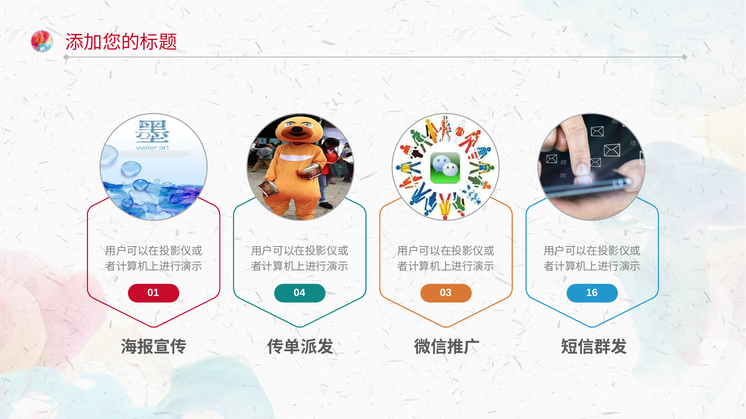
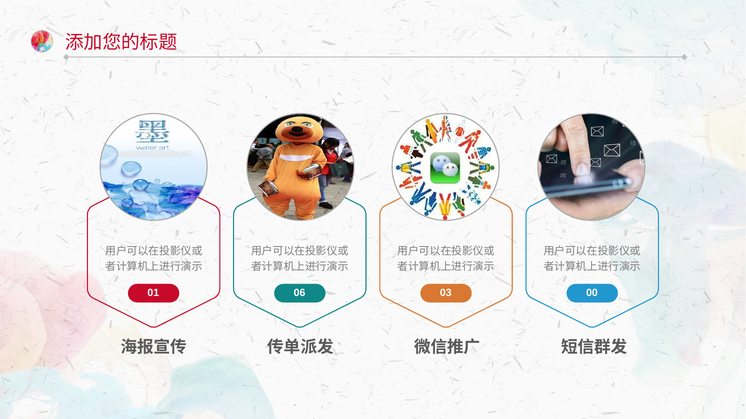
04: 04 -> 06 (300, 293)
16: 16 -> 00 (592, 293)
